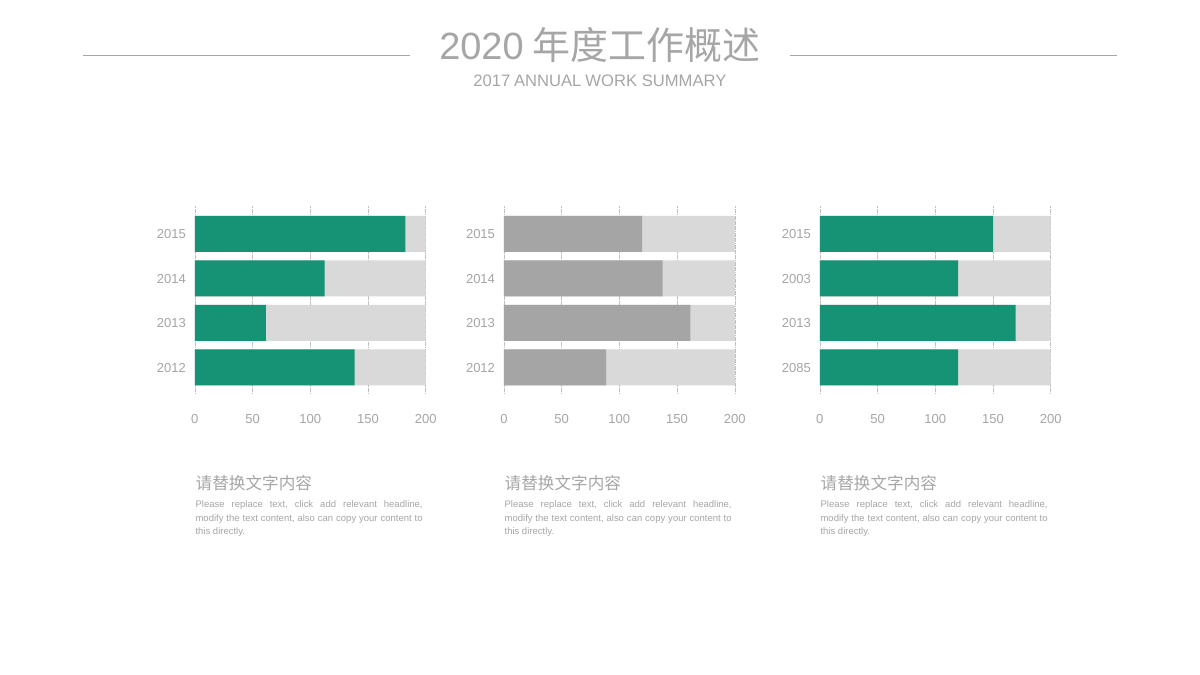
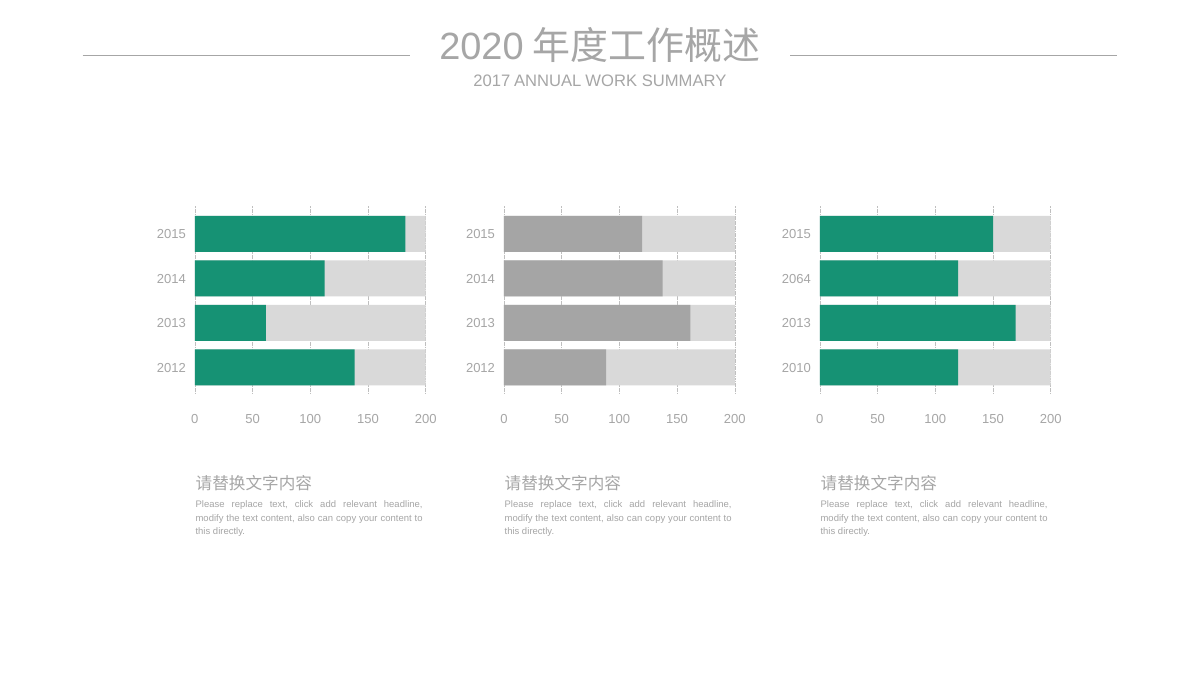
2003: 2003 -> 2064 (796, 279)
2085: 2085 -> 2010 (796, 368)
